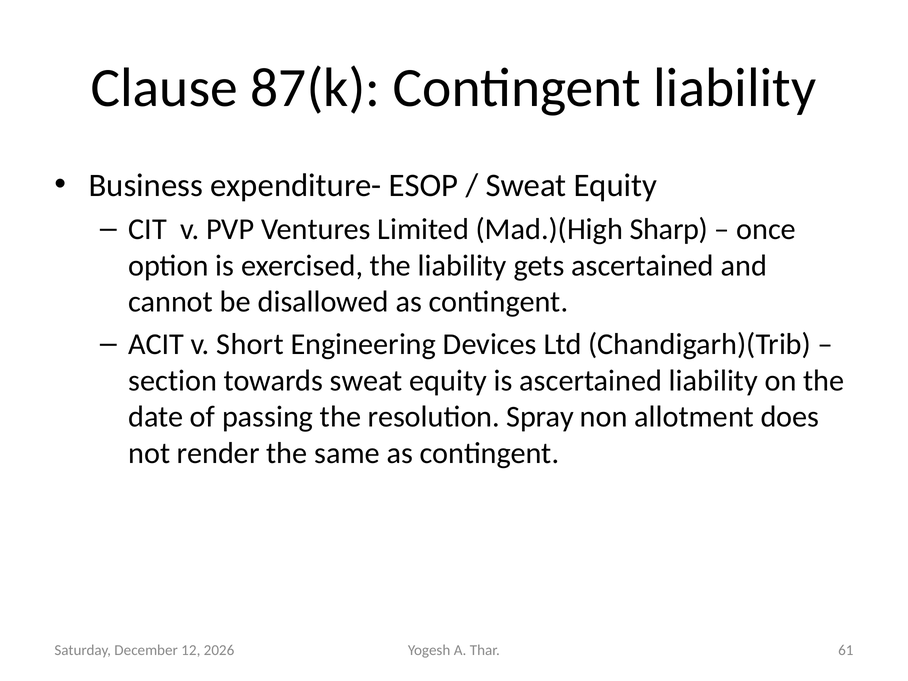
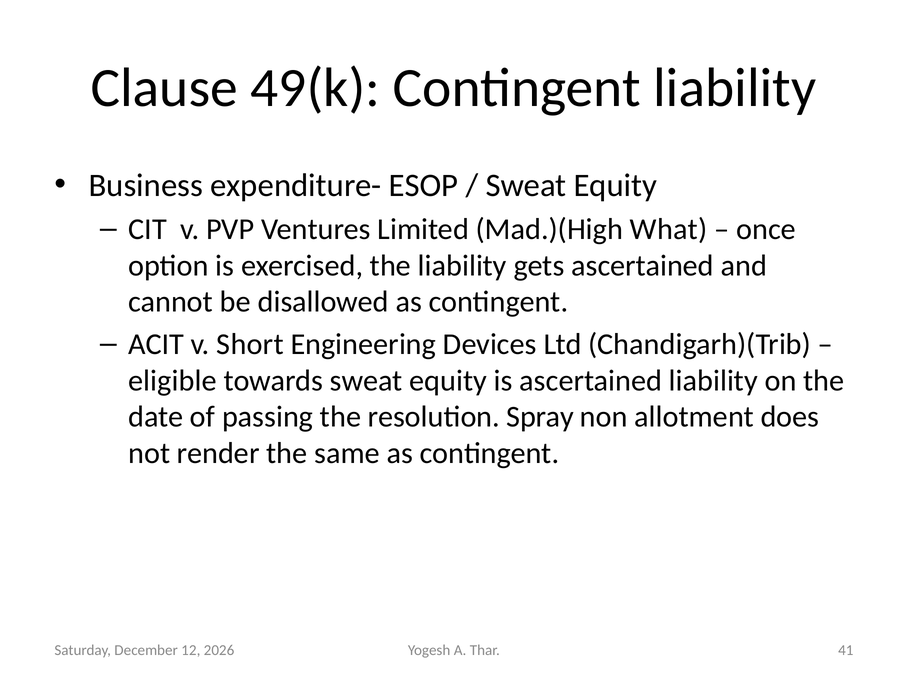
87(k: 87(k -> 49(k (315, 88)
Sharp: Sharp -> What (669, 229)
section: section -> eligible (173, 381)
61: 61 -> 41 (846, 650)
